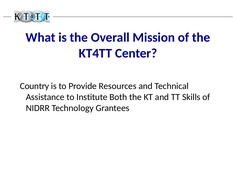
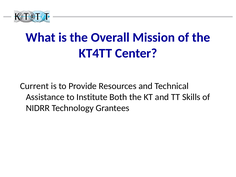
Country: Country -> Current (34, 86)
